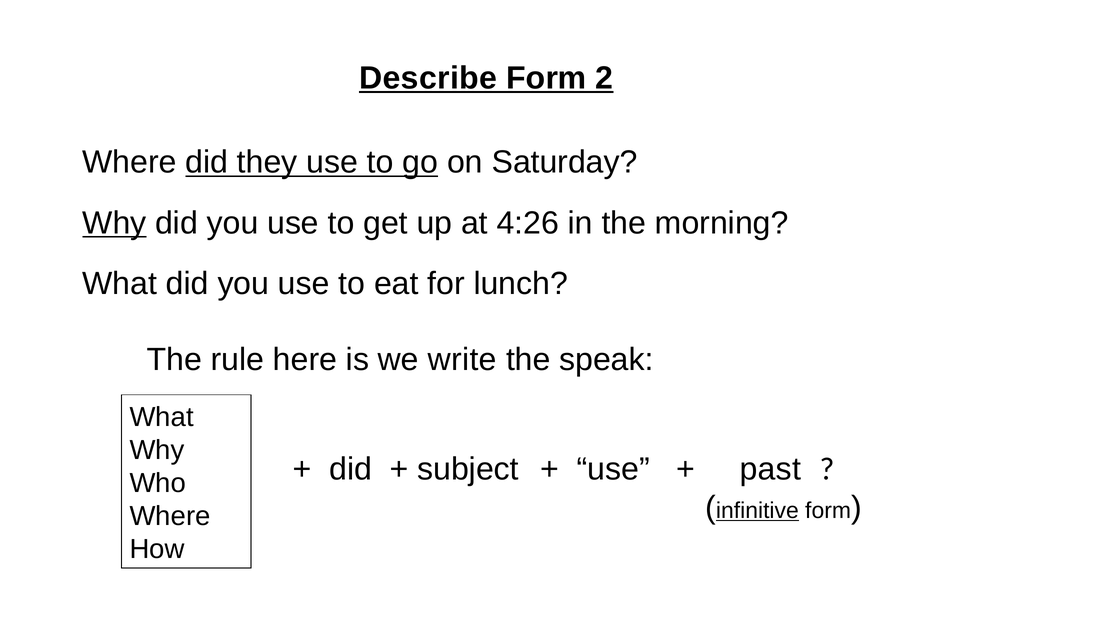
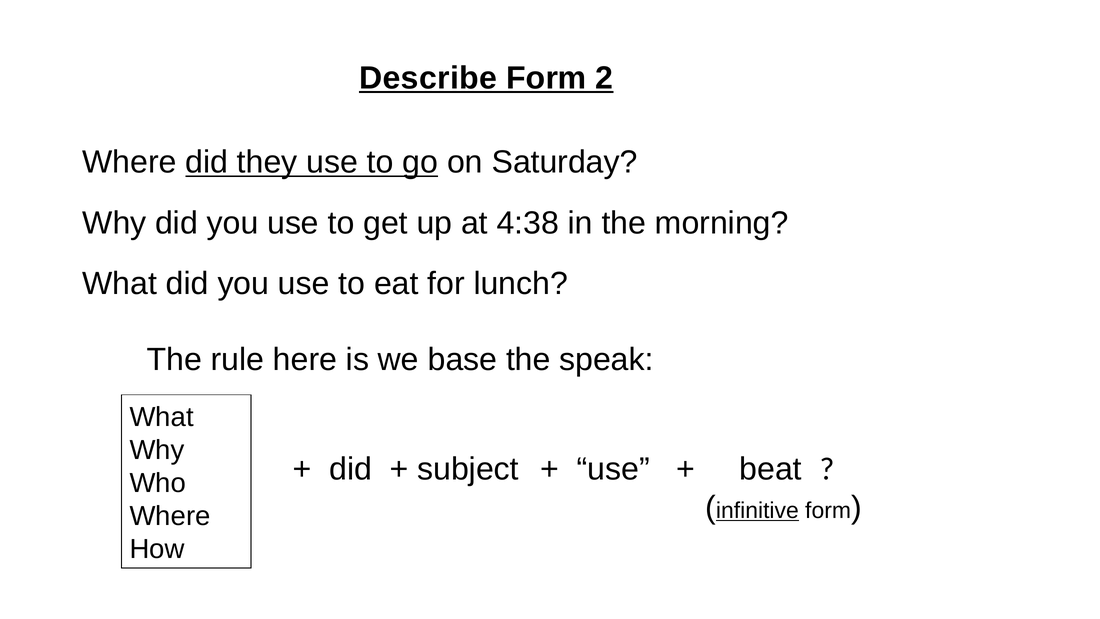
Why underline: present -> none (114, 223)
4:26: 4:26 -> 4:38 (528, 223)
write: write -> base (462, 360)
past: past -> beat (771, 469)
